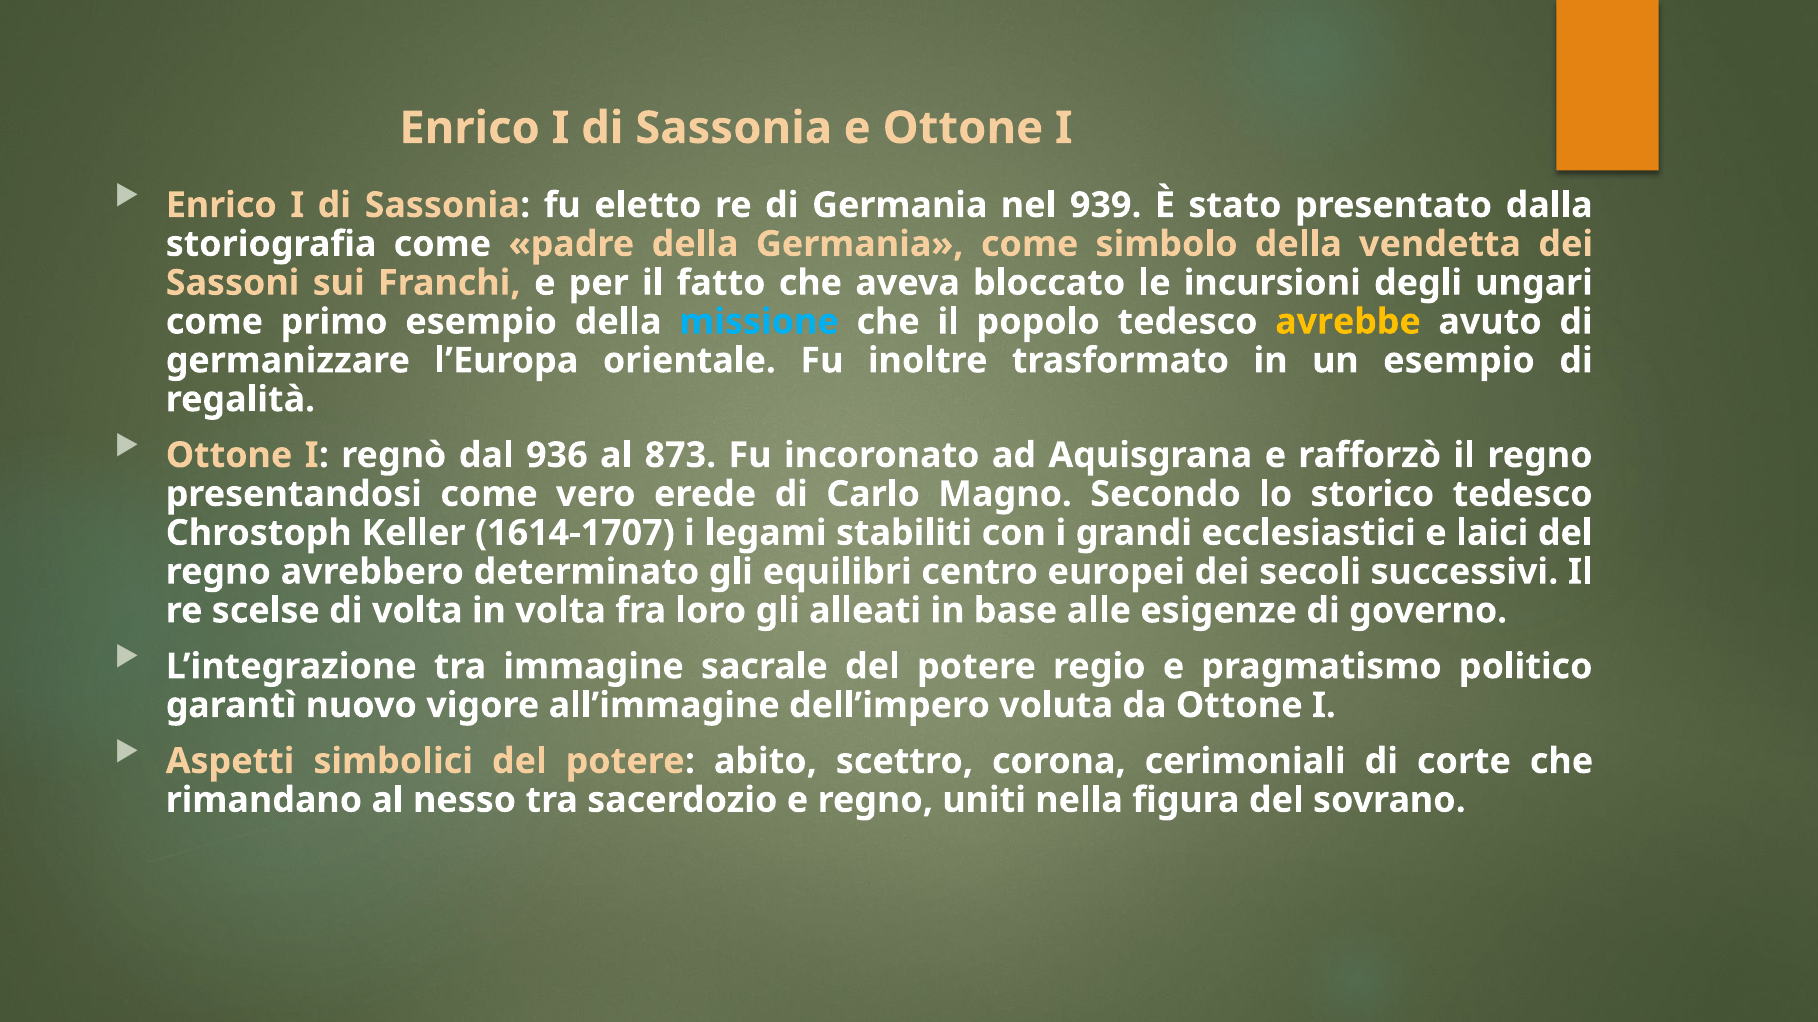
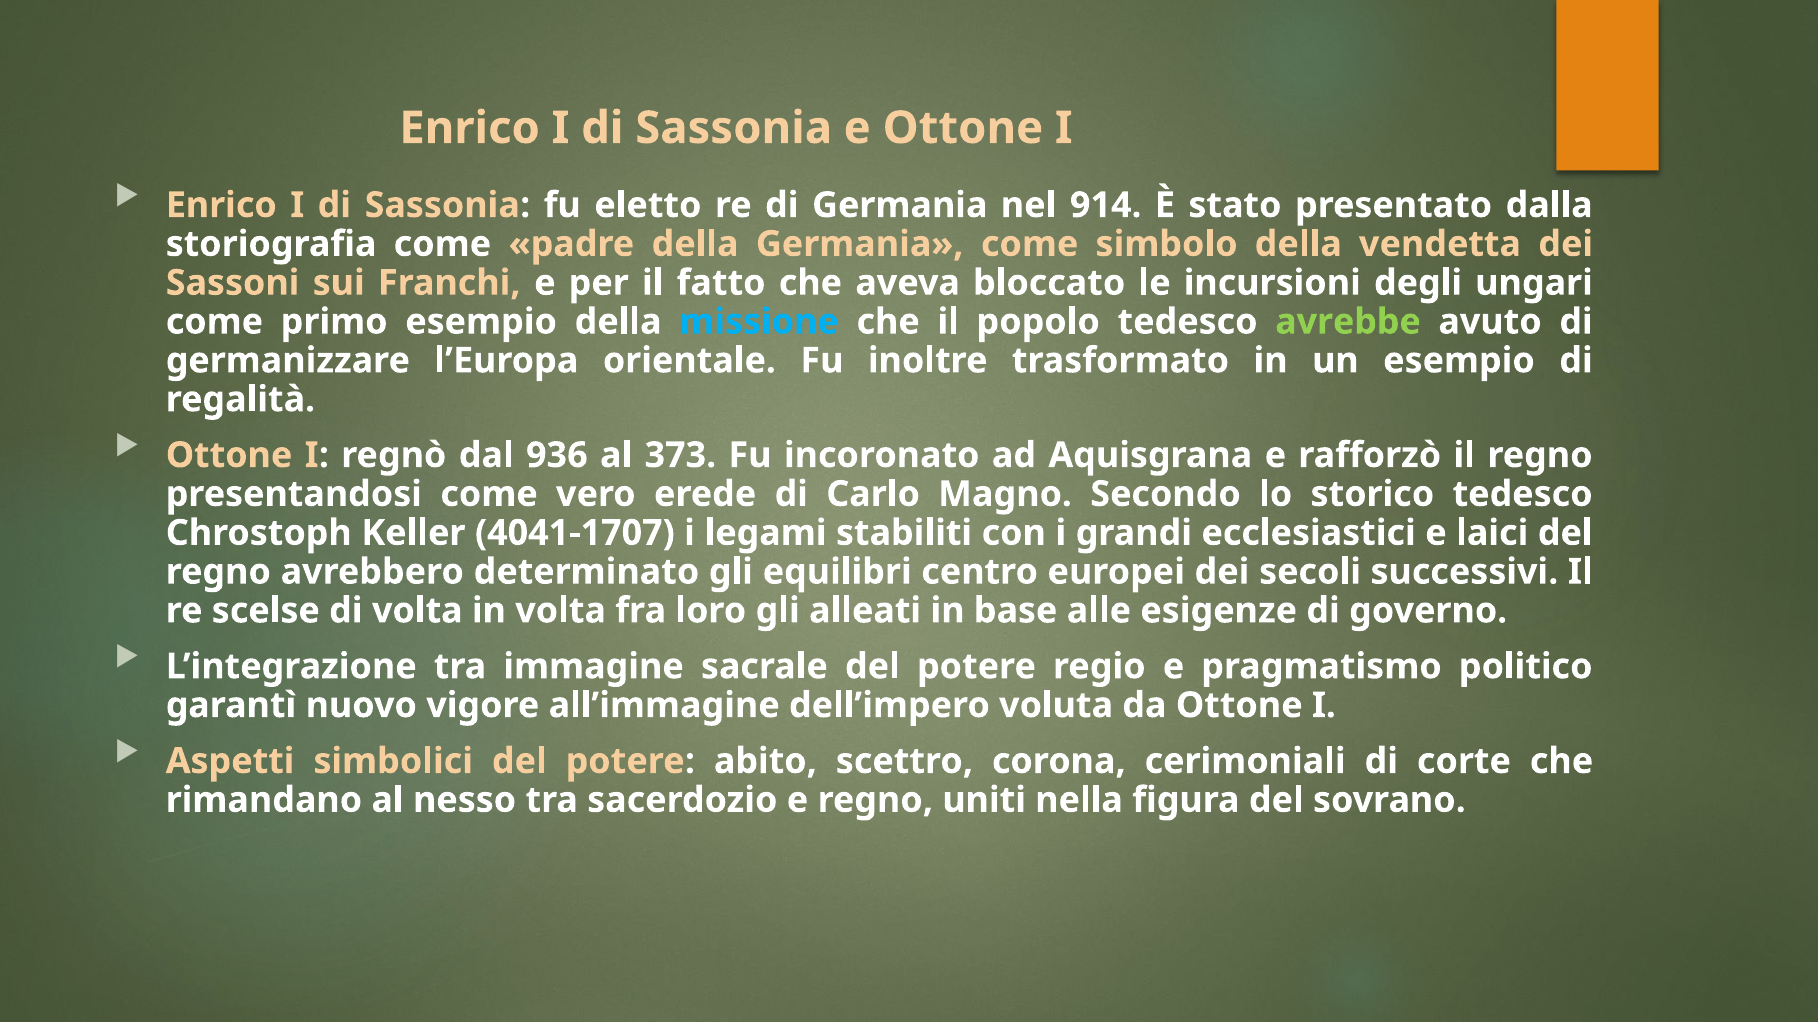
939: 939 -> 914 (1106, 205)
avrebbe colour: yellow -> light green (1348, 322)
873: 873 -> 373 (680, 456)
1614-1707: 1614-1707 -> 4041-1707 (575, 533)
